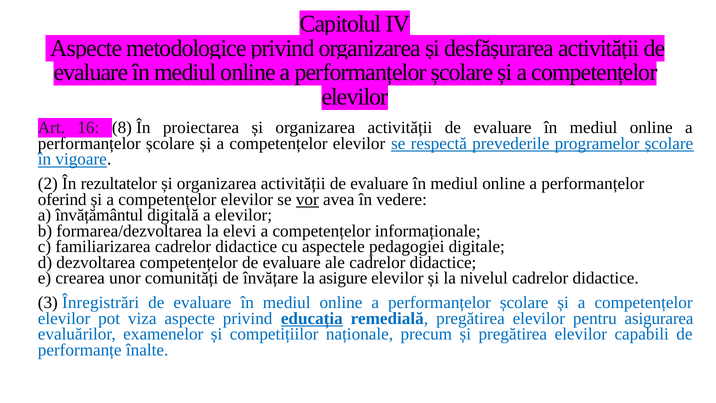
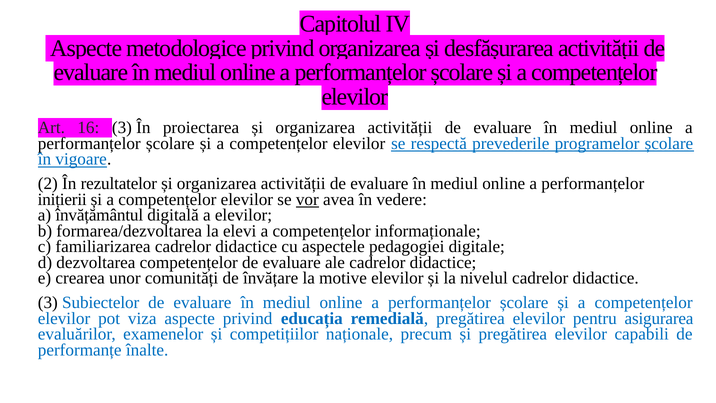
16 8: 8 -> 3 (122, 128)
oferind: oferind -> inițierii (62, 199)
asigure: asigure -> motive (343, 278)
Înregistrări: Înregistrări -> Subiectelor (101, 303)
educația underline: present -> none (312, 318)
